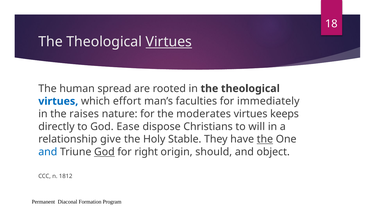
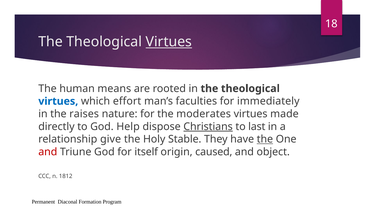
spread: spread -> means (114, 89)
keeps: keeps -> made (284, 114)
Ease: Ease -> Help (128, 127)
Christians underline: none -> present (208, 127)
will: will -> last (257, 127)
and colour: blue -> red (48, 152)
God underline: present -> none (104, 152)
right: right -> itself (146, 152)
should: should -> caused (214, 152)
